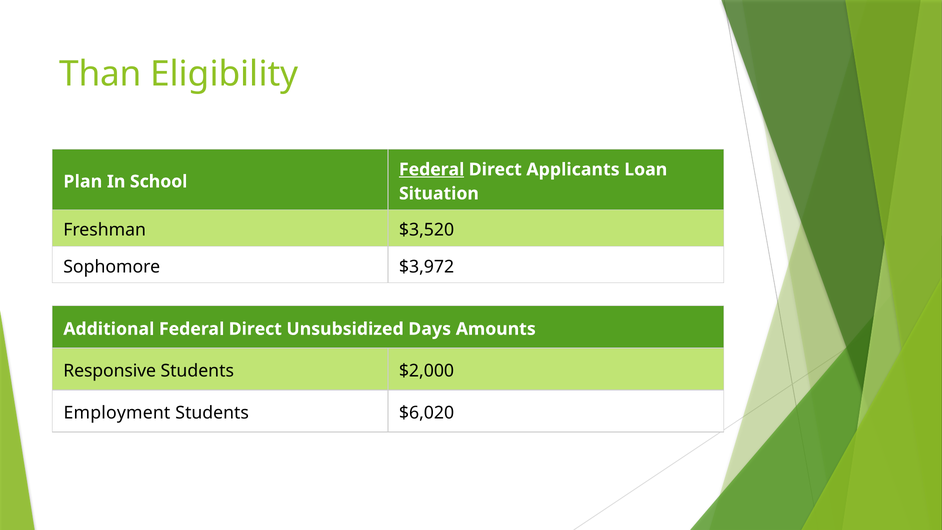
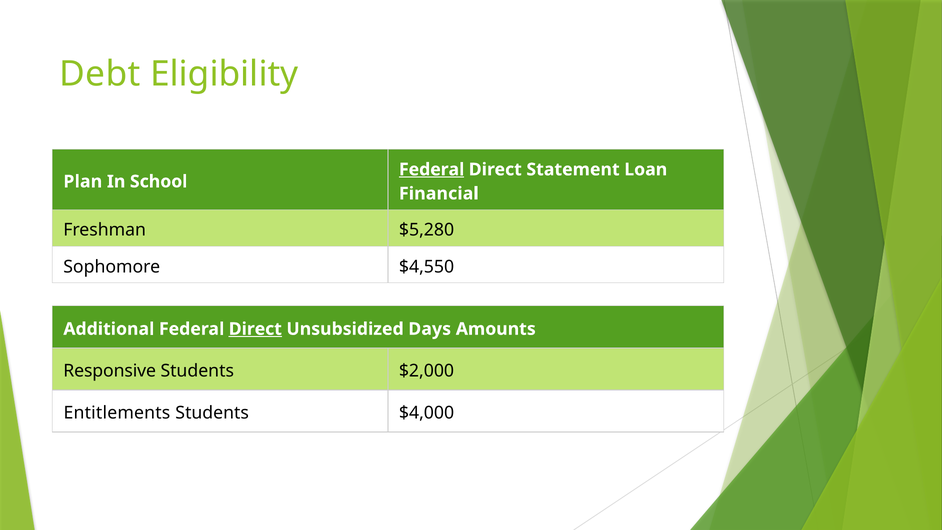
Than: Than -> Debt (100, 74)
Applicants: Applicants -> Statement (573, 169)
Situation: Situation -> Financial (439, 194)
$3,520: $3,520 -> $5,280 (427, 230)
$3,972: $3,972 -> $4,550 (427, 267)
Direct underline: none -> present (255, 329)
Employment: Employment -> Entitlements (117, 413)
$6,020: $6,020 -> $4,000 (427, 413)
